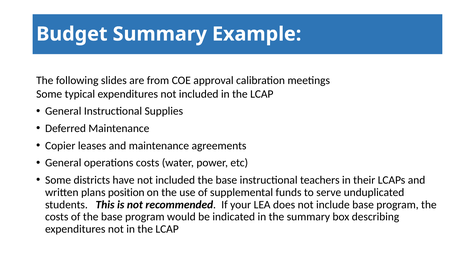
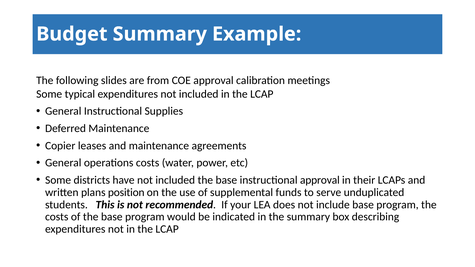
instructional teachers: teachers -> approval (320, 180)
